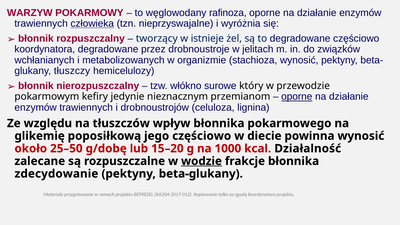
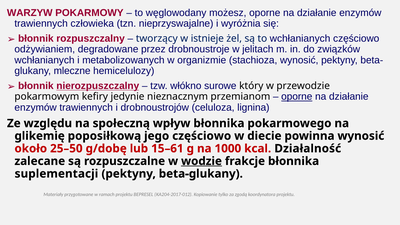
rafinoza: rafinoza -> możesz (228, 13)
człowieka underline: present -> none (92, 24)
to degradowane: degradowane -> wchłanianych (300, 39)
koordynatora: koordynatora -> odżywianiem (45, 49)
tłuszczy: tłuszczy -> mleczne (72, 71)
nierozpuszczalny underline: none -> present (98, 86)
tłuszczów: tłuszczów -> społeczną (121, 123)
15–20: 15–20 -> 15–61 (167, 149)
zdecydowanie: zdecydowanie -> suplementacji (56, 174)
